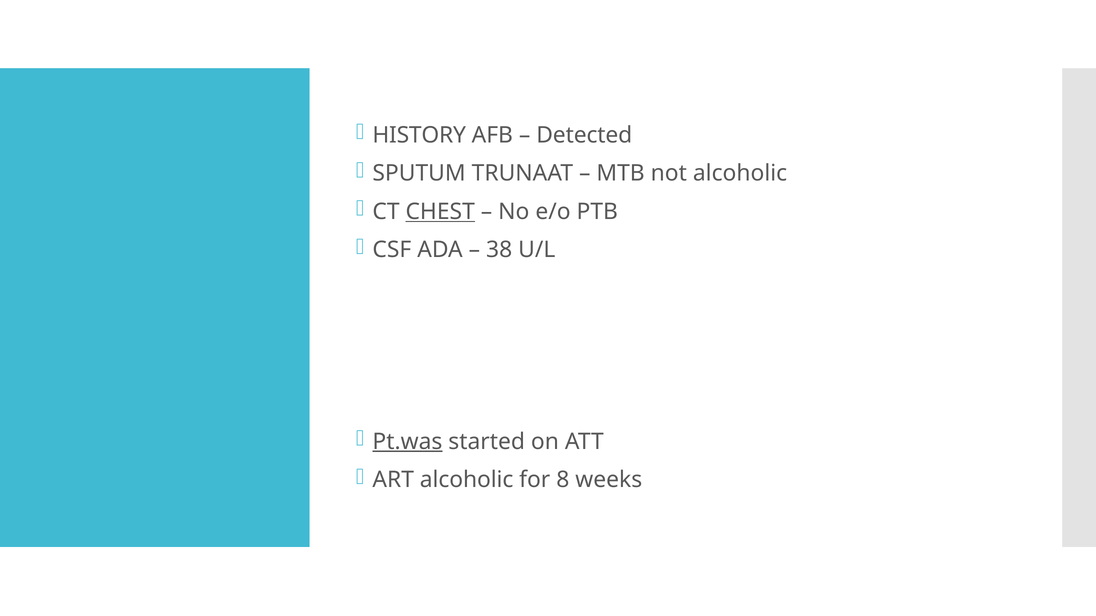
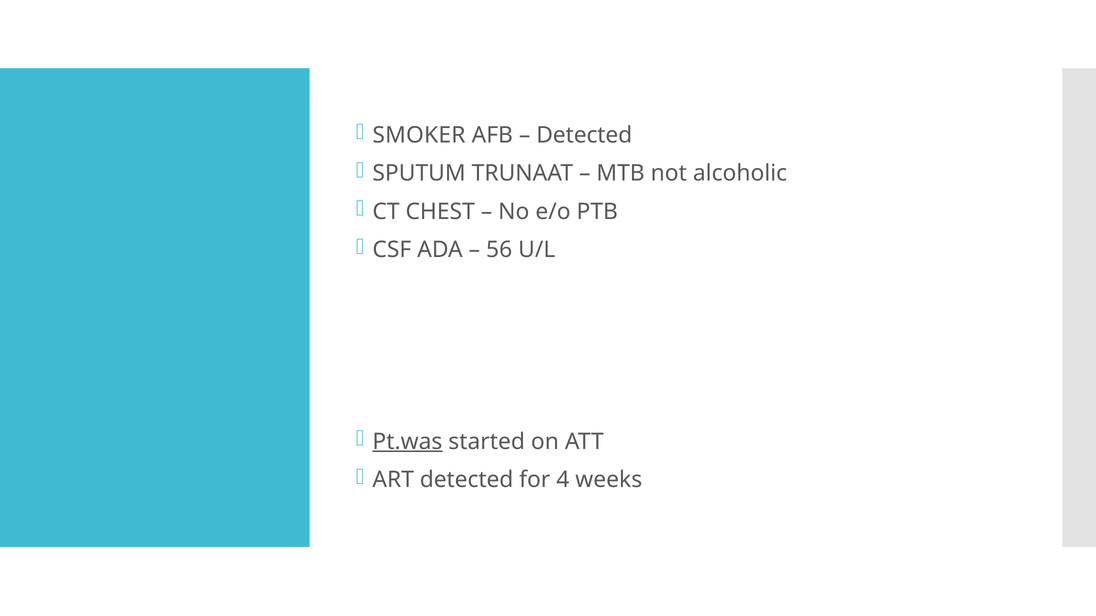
HISTORY: HISTORY -> SMOKER (419, 135)
CHEST underline: present -> none (440, 212)
38: 38 -> 56 (499, 250)
ART alcoholic: alcoholic -> detected (467, 480)
8: 8 -> 4 (563, 480)
